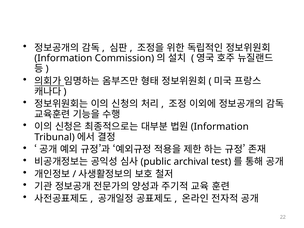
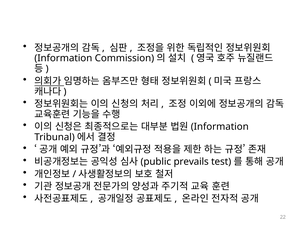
archival: archival -> prevails (191, 162)
